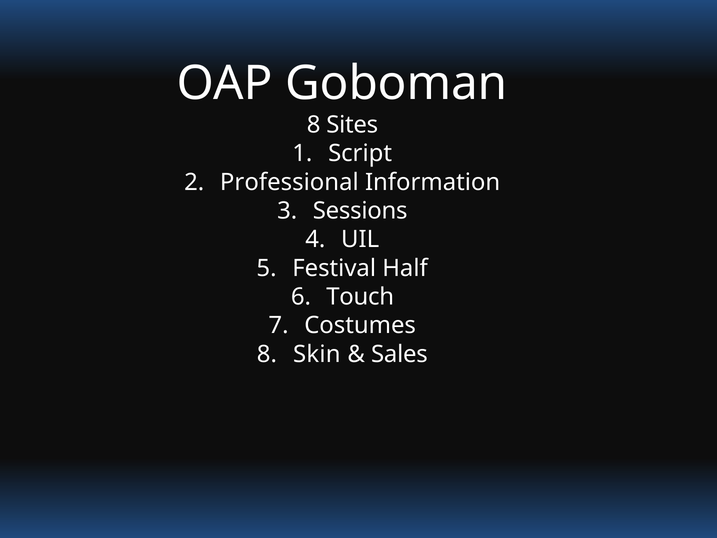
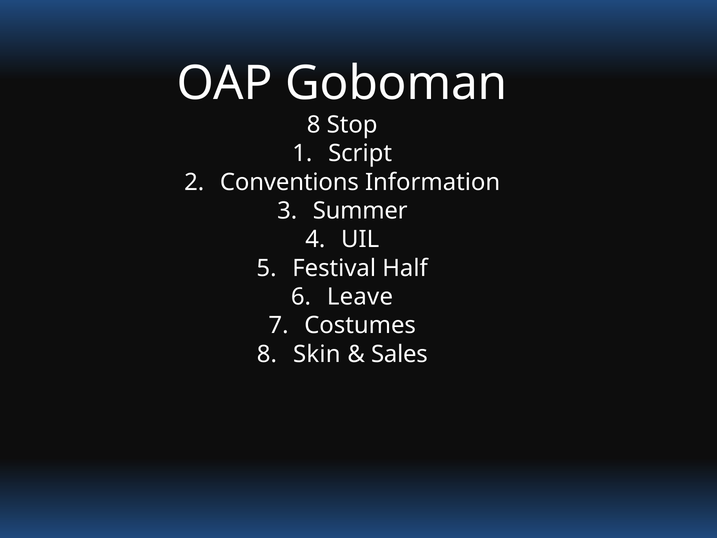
Sites: Sites -> Stop (352, 125)
Professional: Professional -> Conventions (289, 182)
Sessions: Sessions -> Summer (360, 211)
Touch: Touch -> Leave (360, 297)
